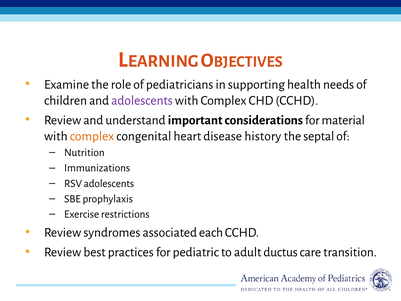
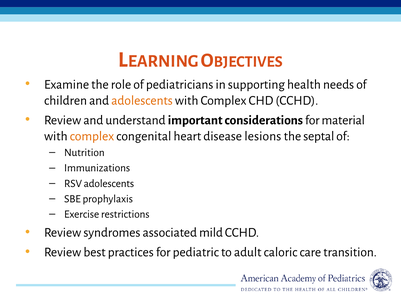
adolescents colour: purple -> orange (142, 100)
history: history -> lesions (263, 136)
each: each -> mild (211, 232)
ductus: ductus -> caloric (281, 252)
